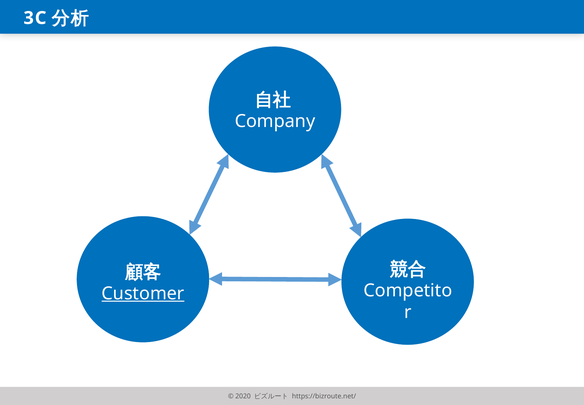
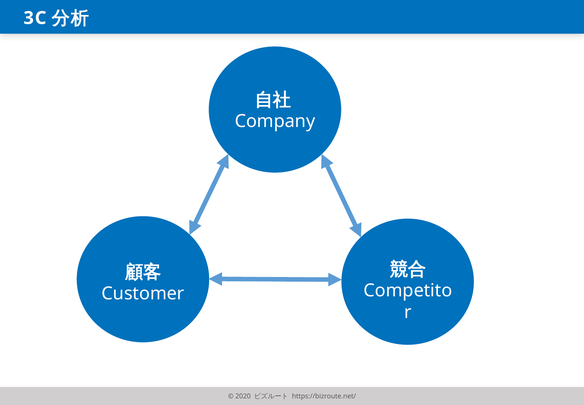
Customer underline: present -> none (143, 293)
